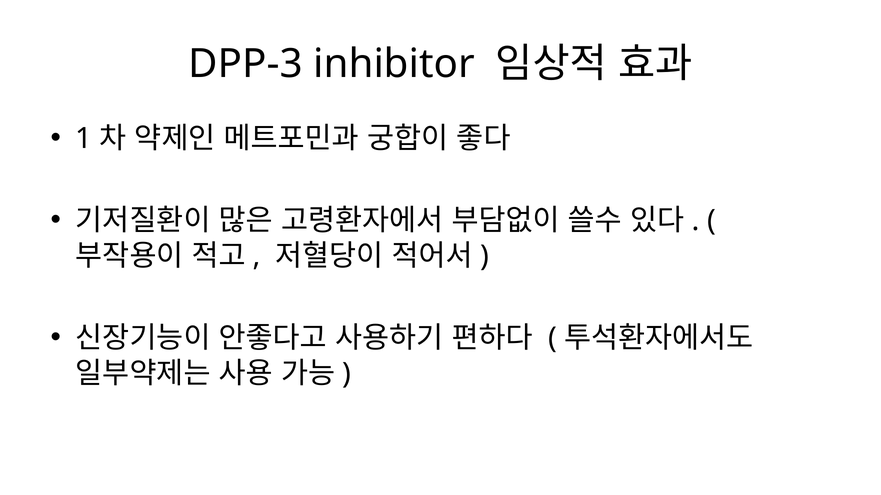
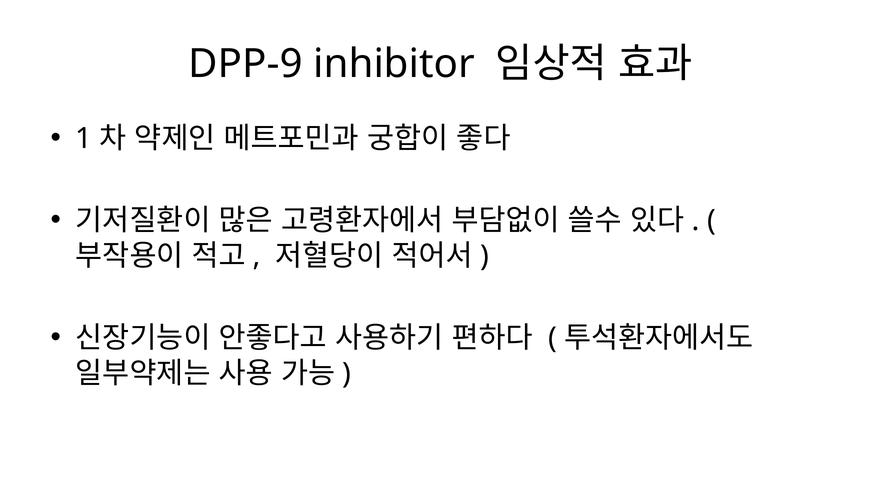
DPP-3: DPP-3 -> DPP-9 (246, 64)
